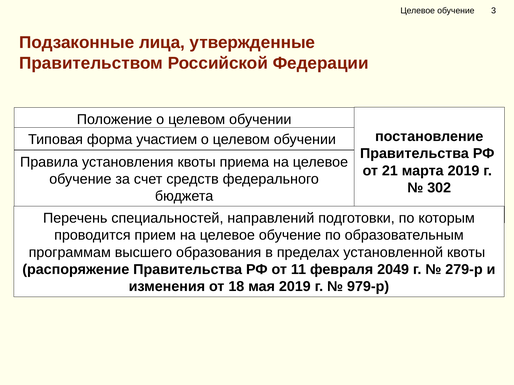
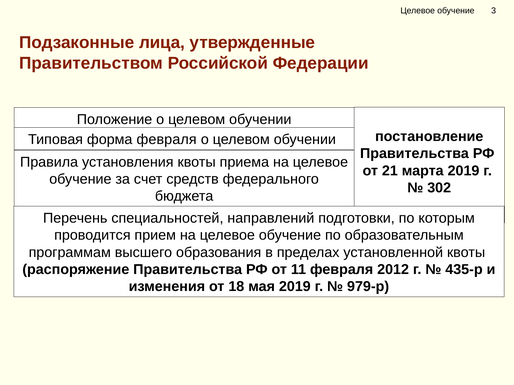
форма участием: участием -> февраля (167, 140)
2049: 2049 -> 2012 (393, 270)
279-р: 279-р -> 435-р (464, 270)
